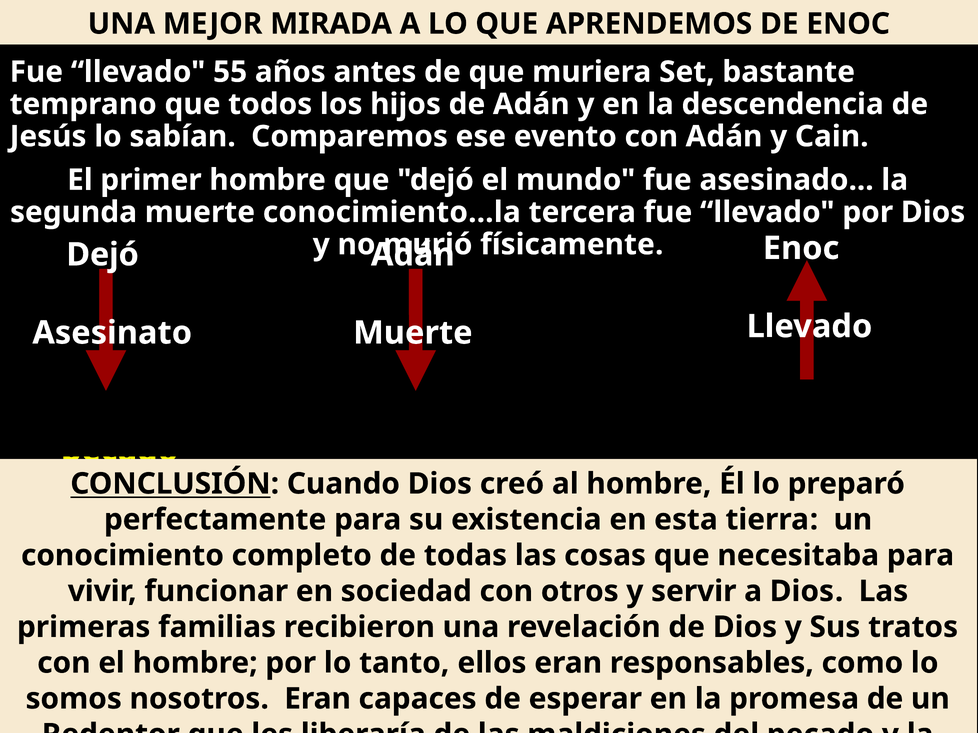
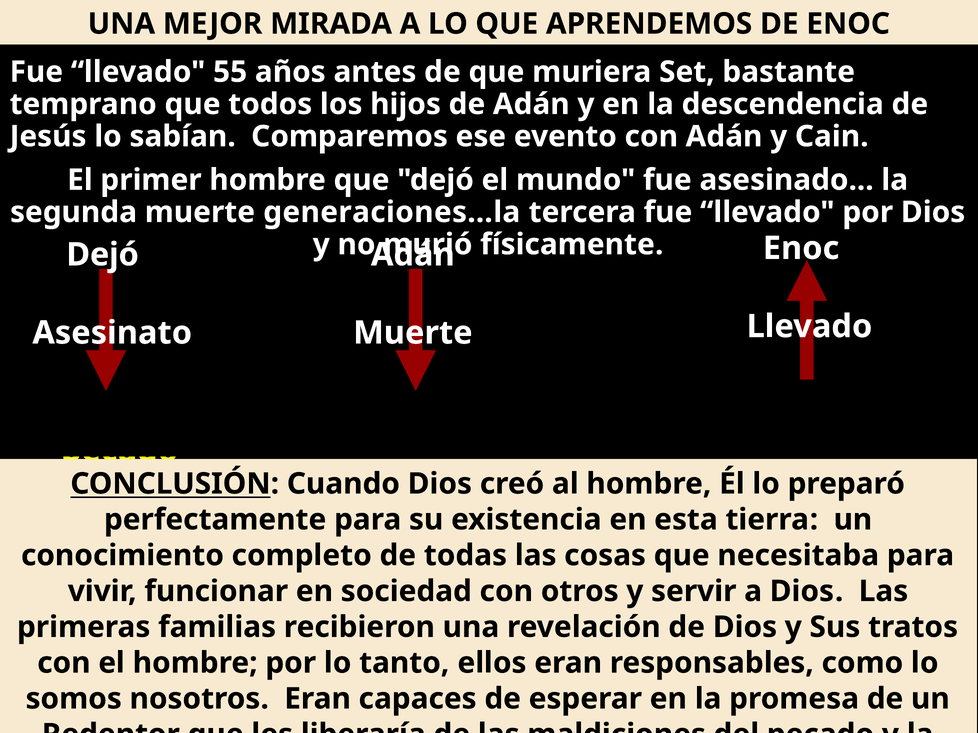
conocimiento…la: conocimiento…la -> generaciones…la (392, 212)
